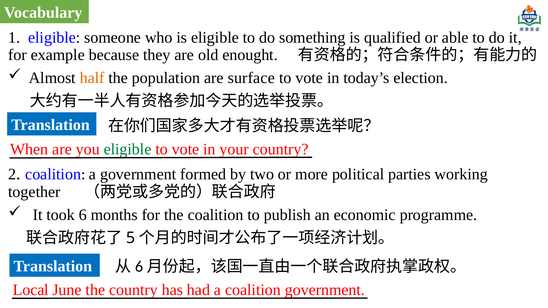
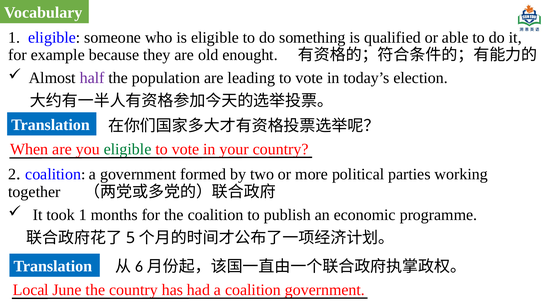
half colour: orange -> purple (92, 78)
surface: surface -> leading (251, 78)
took 6: 6 -> 1 (83, 215)
